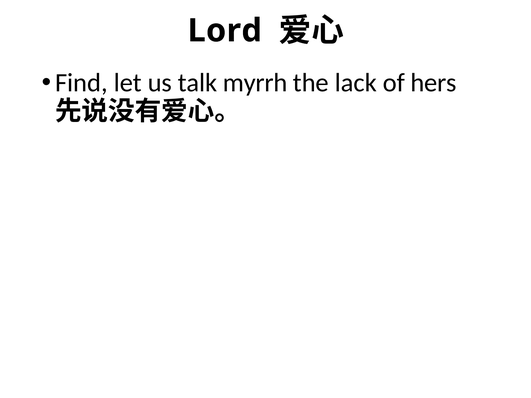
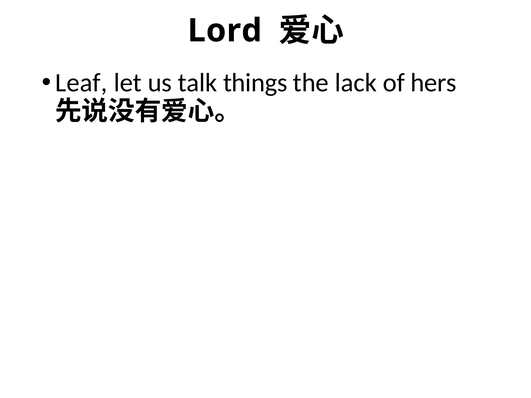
Find: Find -> Leaf (81, 83)
myrrh: myrrh -> things (255, 83)
